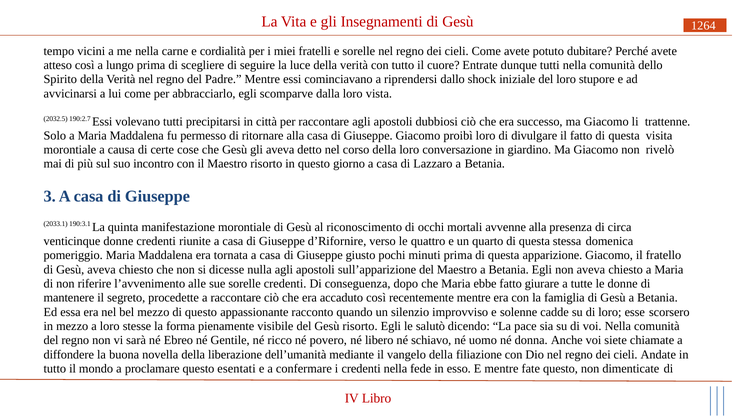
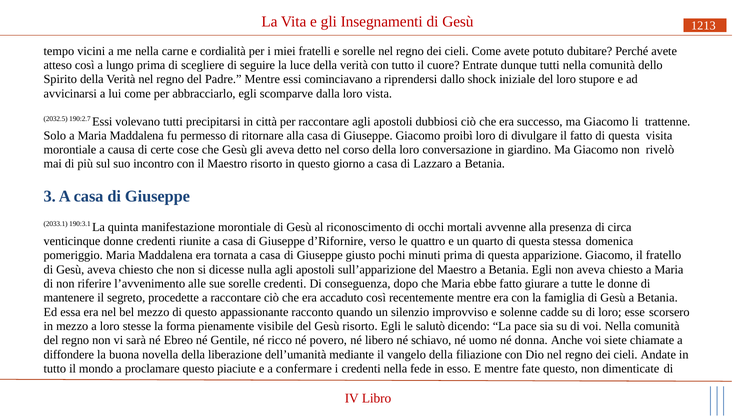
1264: 1264 -> 1213 (703, 25)
esentati: esentati -> piaciute (237, 368)
